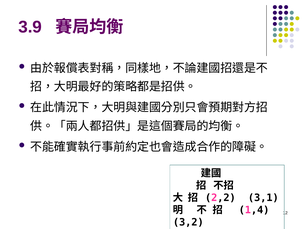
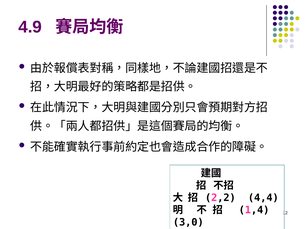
3.9: 3.9 -> 4.9 (30, 27)
3,1: 3,1 -> 4,4 (263, 198)
3,2: 3,2 -> 3,0 (188, 223)
